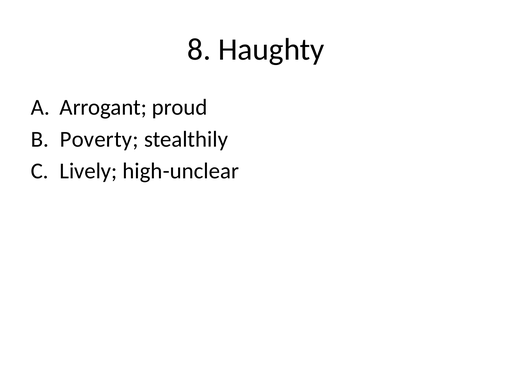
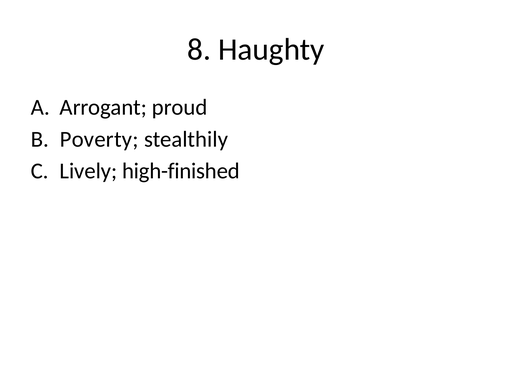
high-unclear: high-unclear -> high-finished (181, 171)
